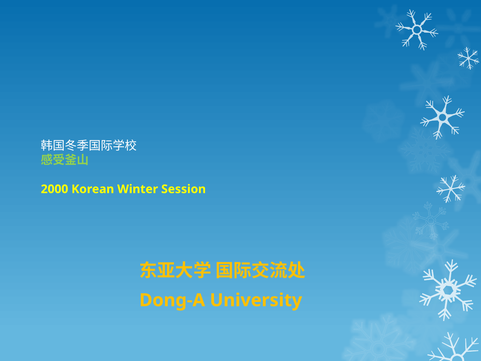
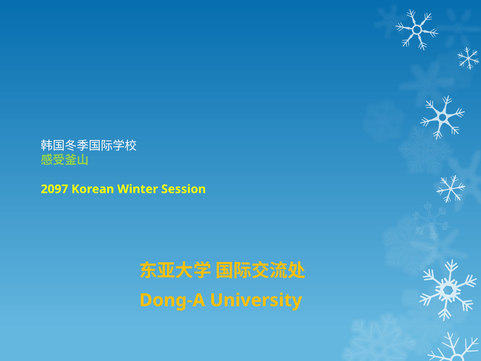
2000: 2000 -> 2097 (55, 189)
